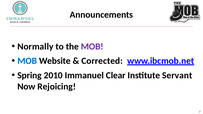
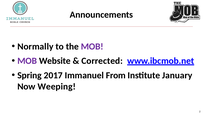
MOB colour: blue -> purple (27, 61)
2010: 2010 -> 2017 (53, 75)
Clear: Clear -> From (116, 75)
Servant: Servant -> January (177, 75)
Rejoicing: Rejoicing -> Weeping (57, 87)
